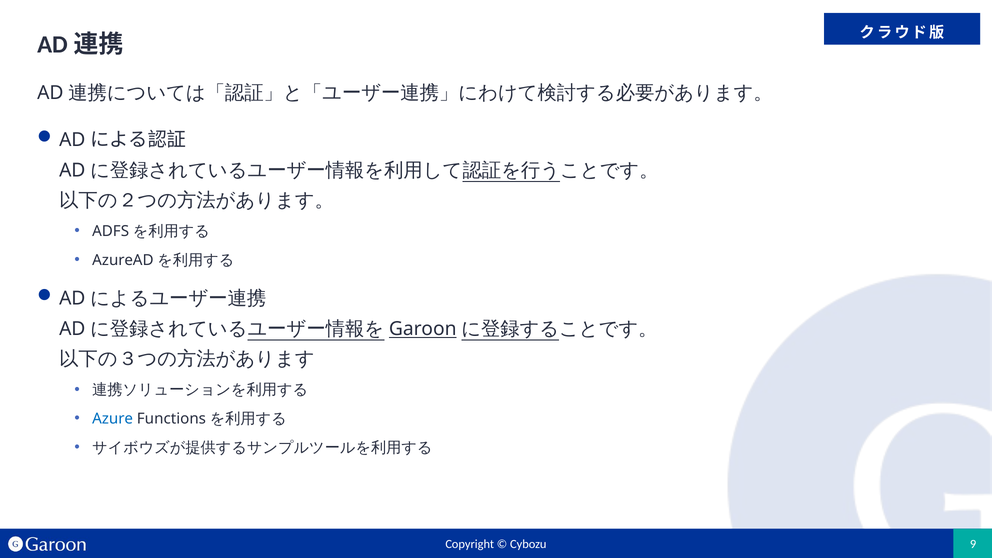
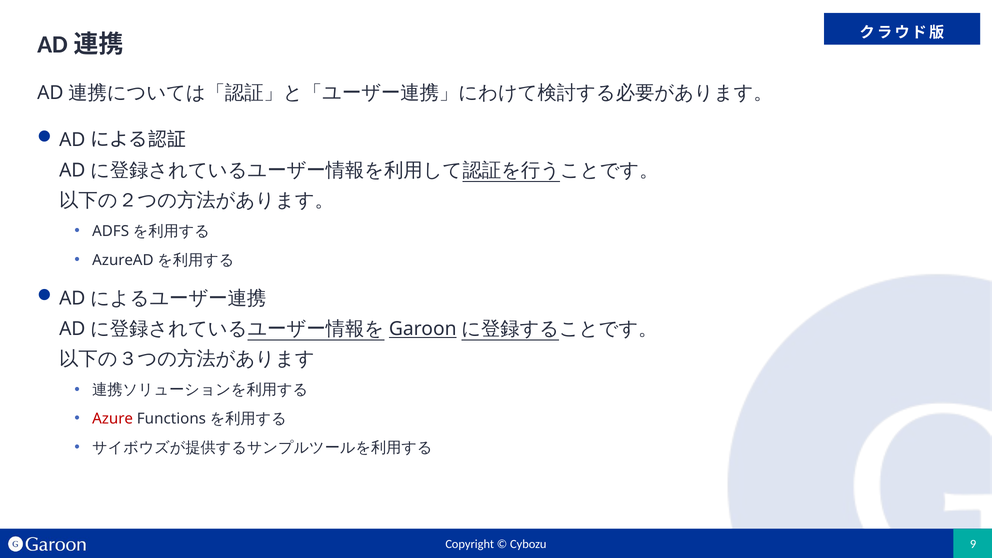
Azure colour: blue -> red (113, 419)
